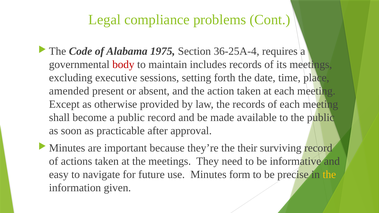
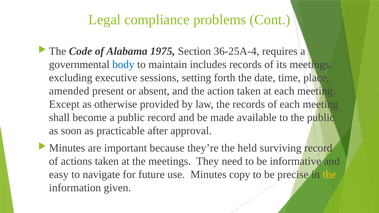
body colour: red -> blue (123, 65)
their: their -> held (247, 148)
form: form -> copy (240, 175)
